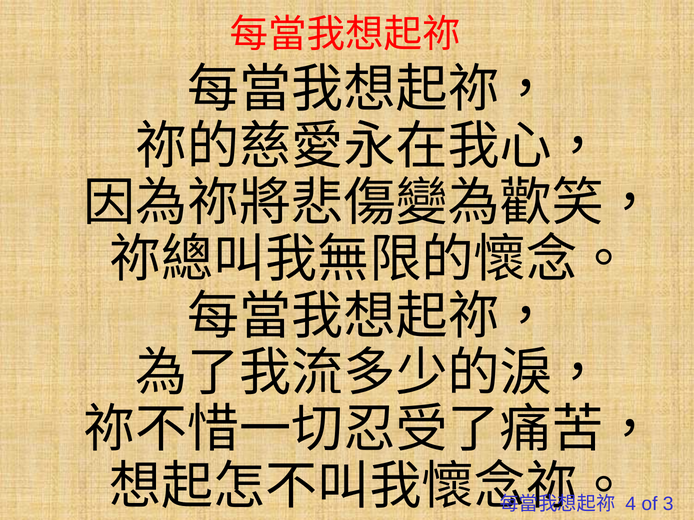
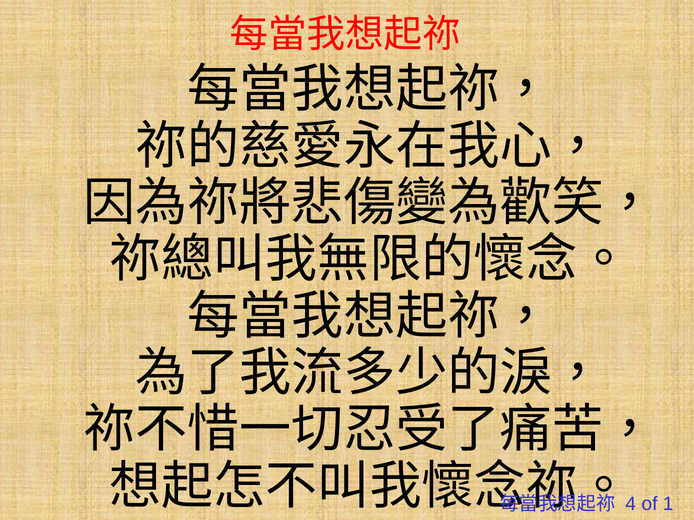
3: 3 -> 1 (668, 504)
